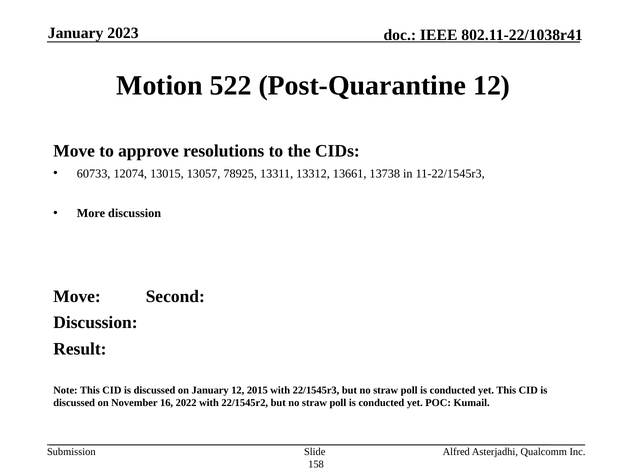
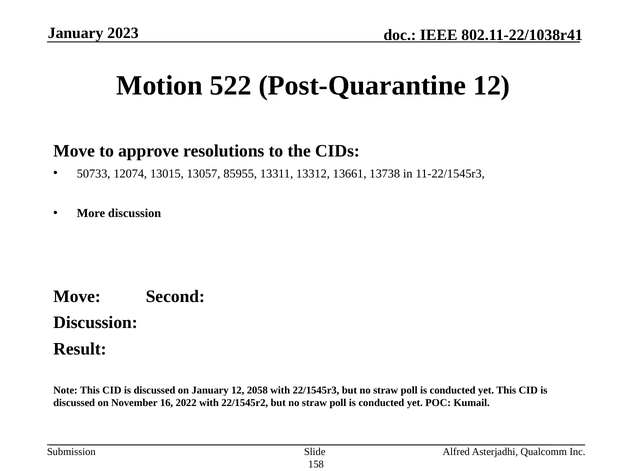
60733: 60733 -> 50733 (94, 173)
78925: 78925 -> 85955 (240, 173)
2015: 2015 -> 2058 (257, 390)
